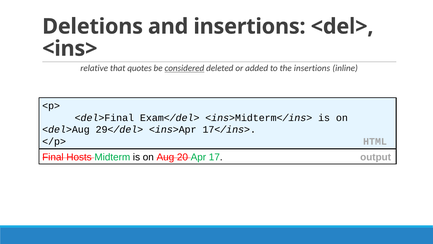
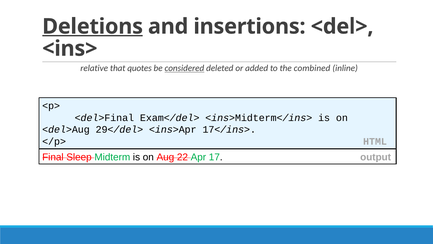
Deletions underline: none -> present (93, 26)
the insertions: insertions -> combined (312, 68)
Hosts: Hosts -> Sleep (79, 157)
20: 20 -> 22 (182, 157)
